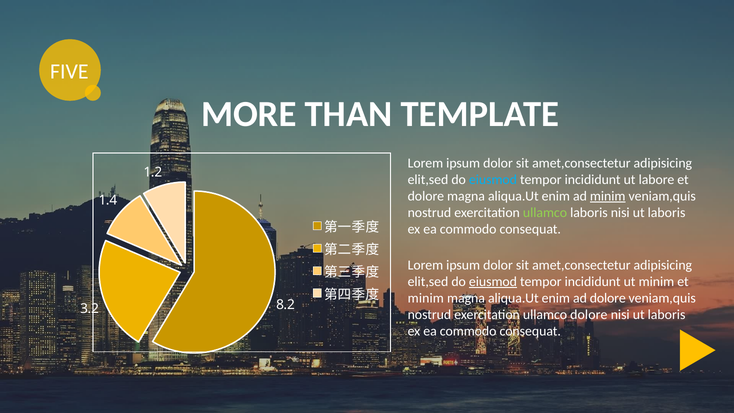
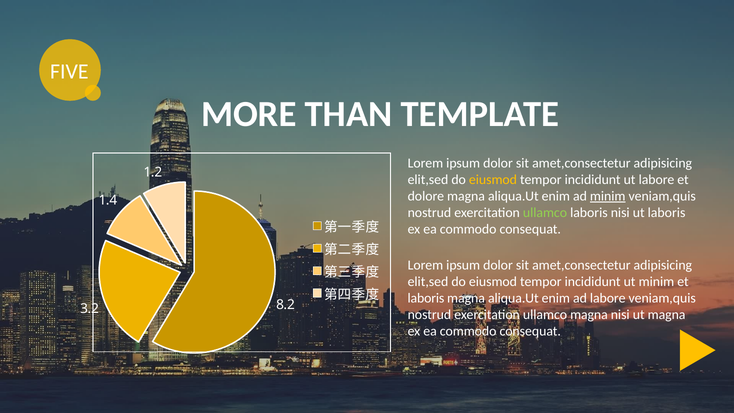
eiusmod colour: light blue -> yellow (493, 180)
eiusmod underline: present -> none (493, 281)
minim: minim -> laboris (426, 298)
ad dolore: dolore -> labore (608, 298)
ullamco dolore: dolore -> magna (589, 315)
laboris: laboris -> magna (667, 315)
